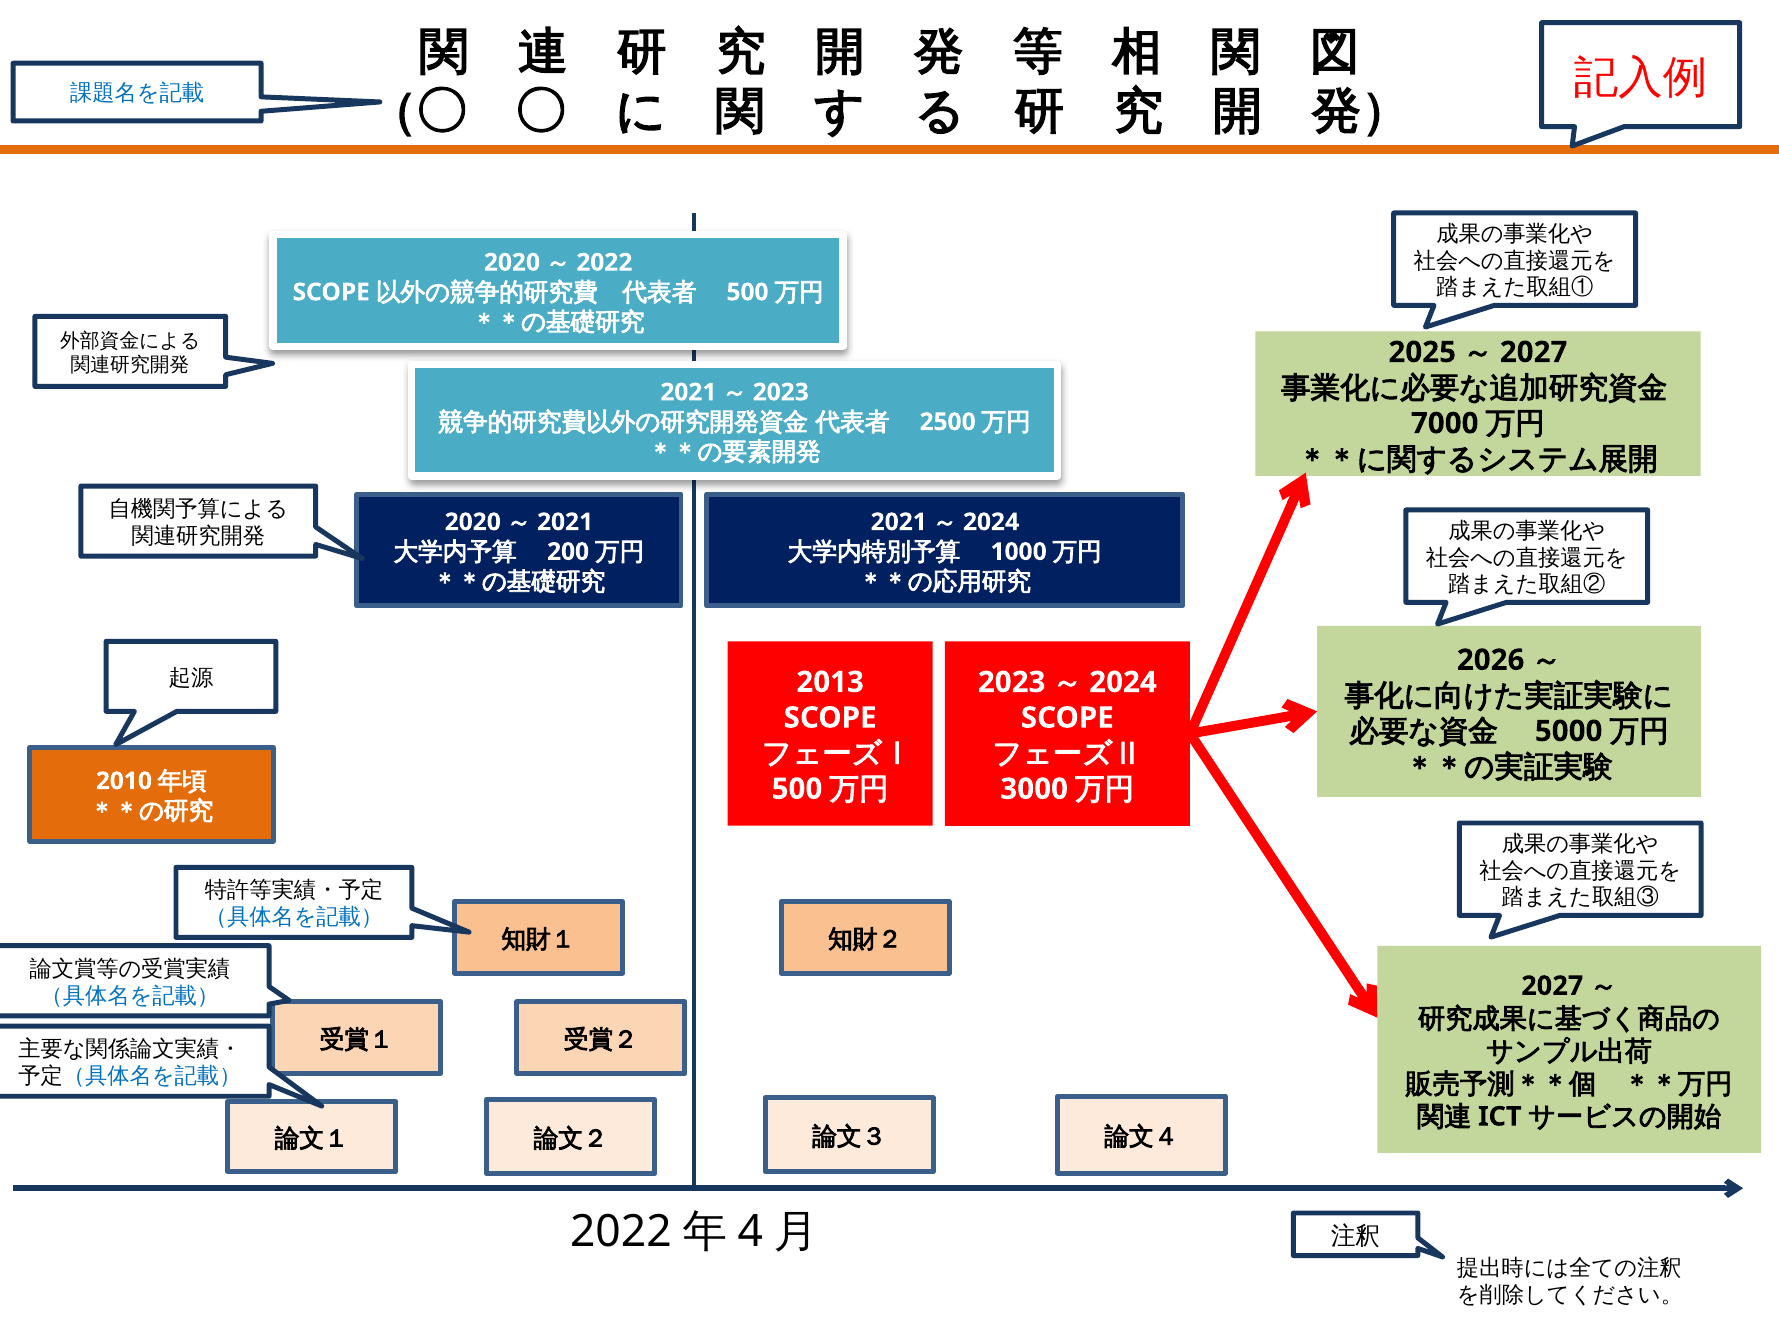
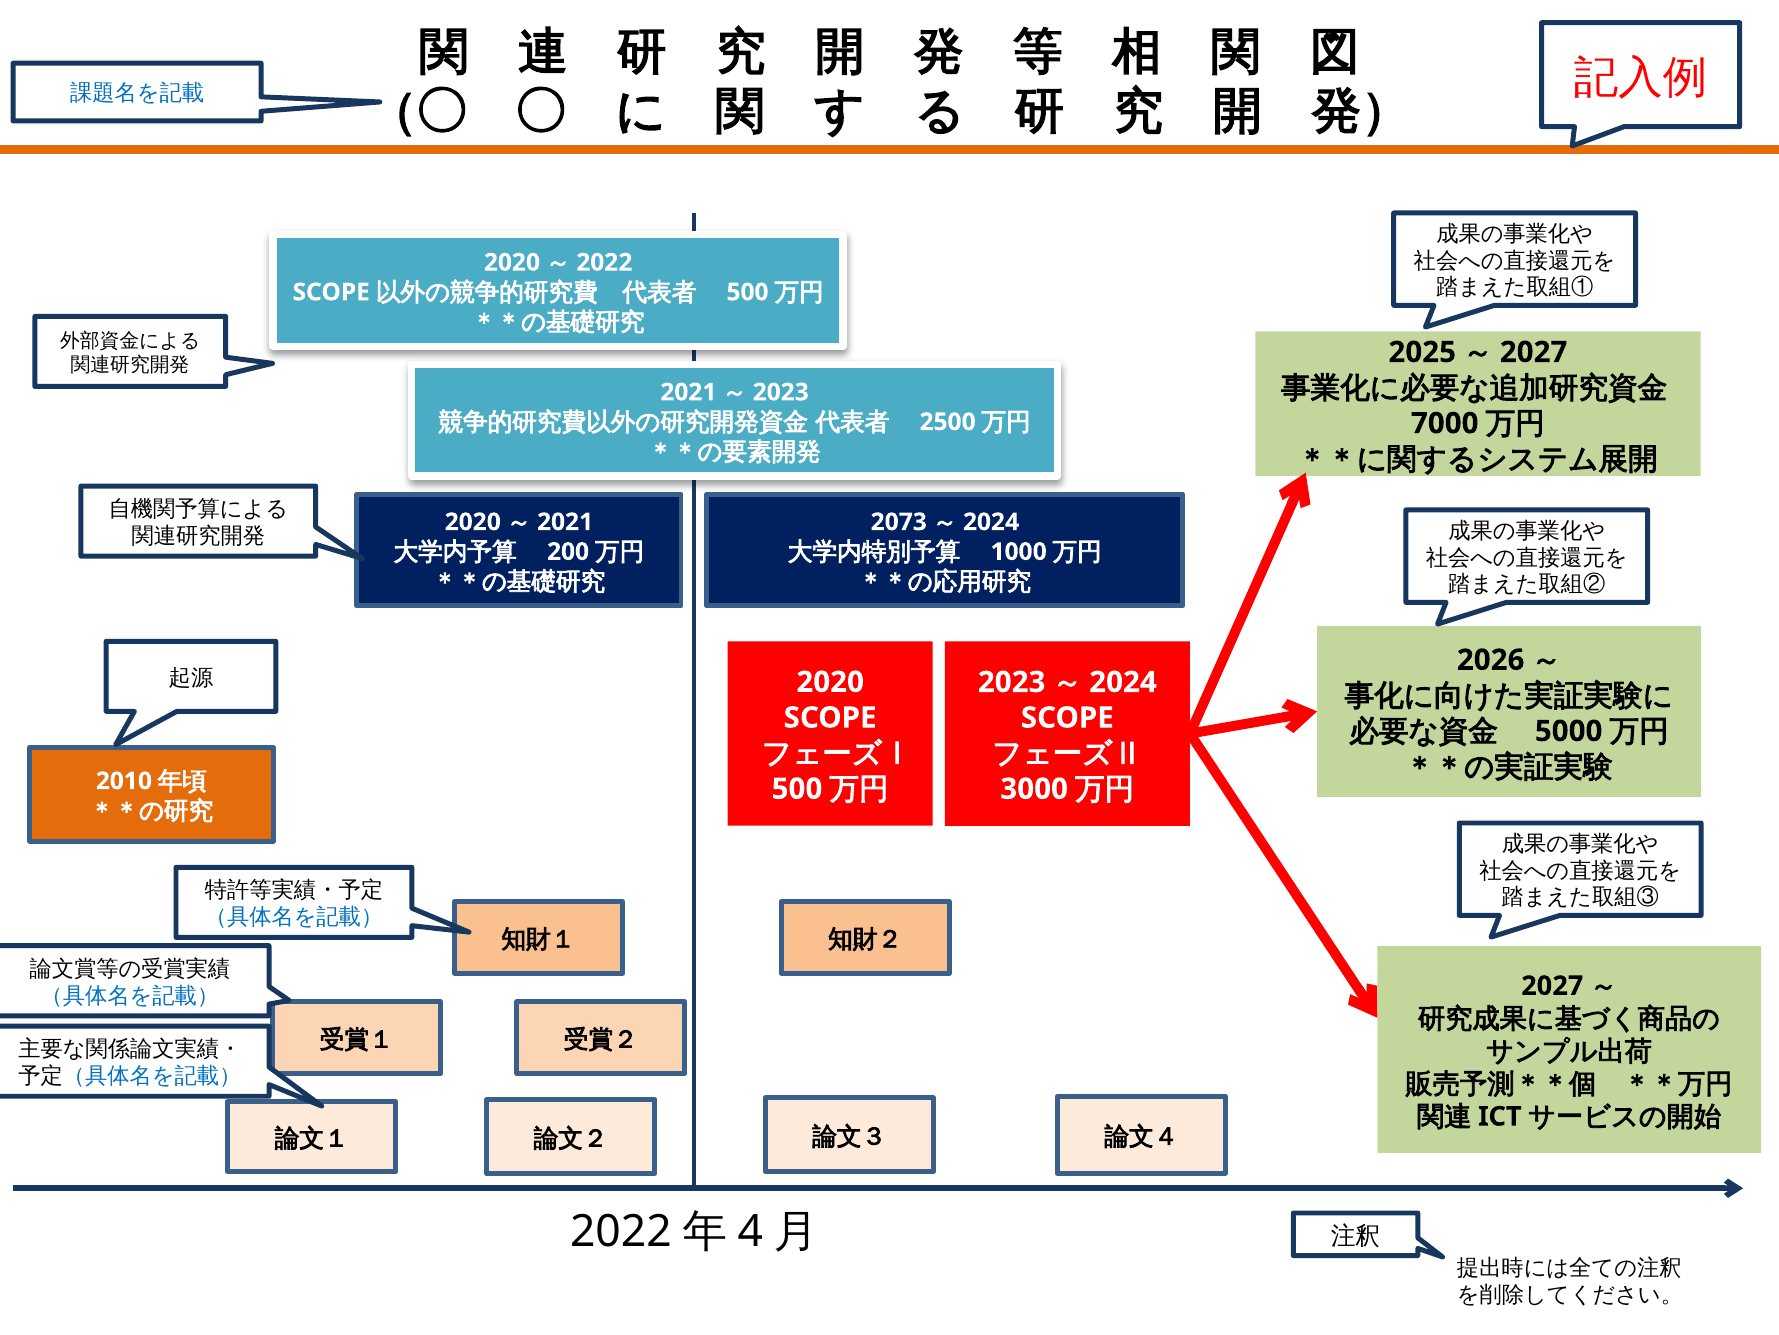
2021: 2021 -> 2073 (899, 522)
2013: 2013 -> 2020 (830, 682)
